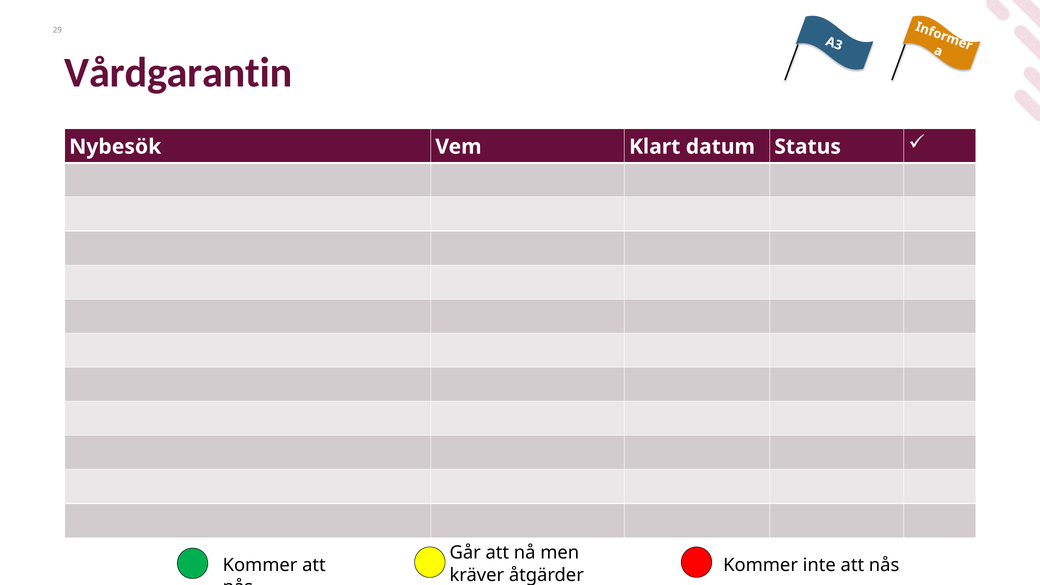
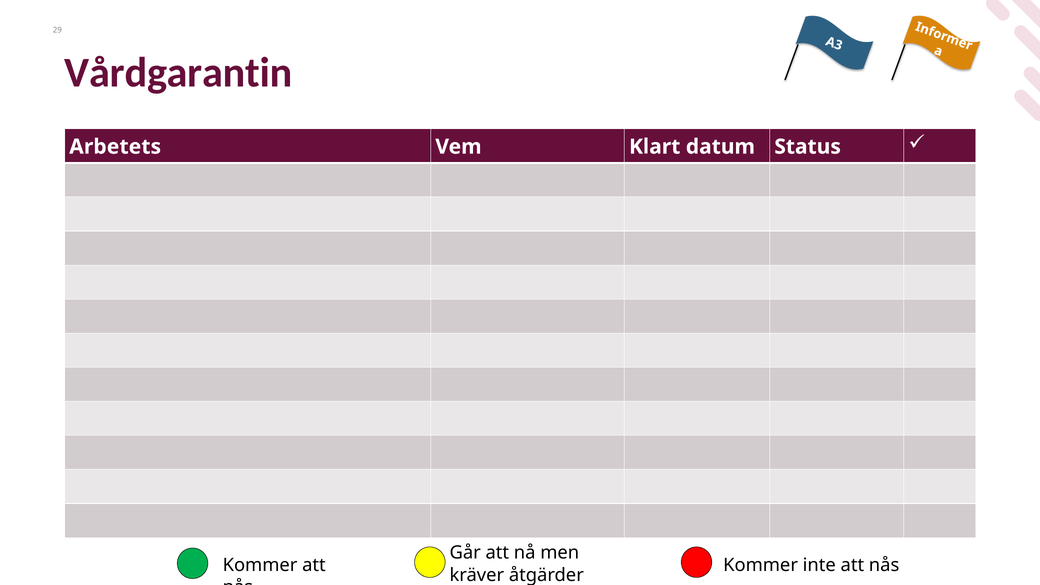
Nybesök: Nybesök -> Arbetets (115, 147)
